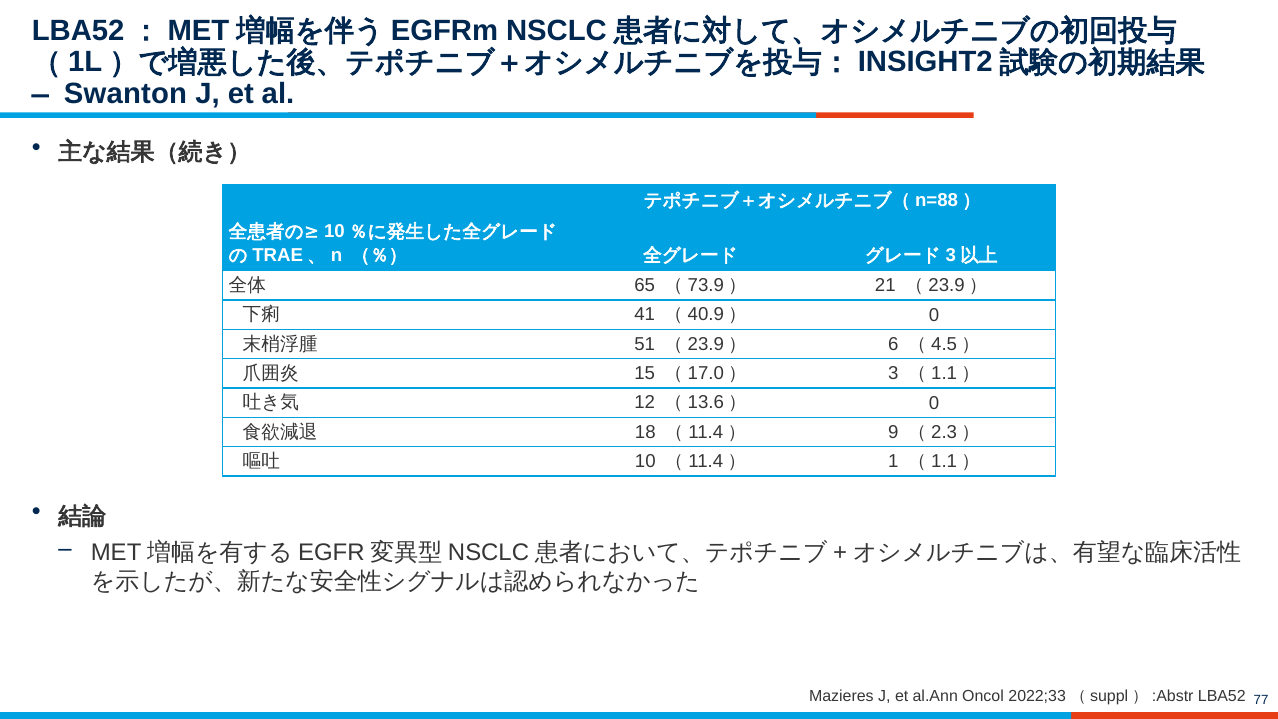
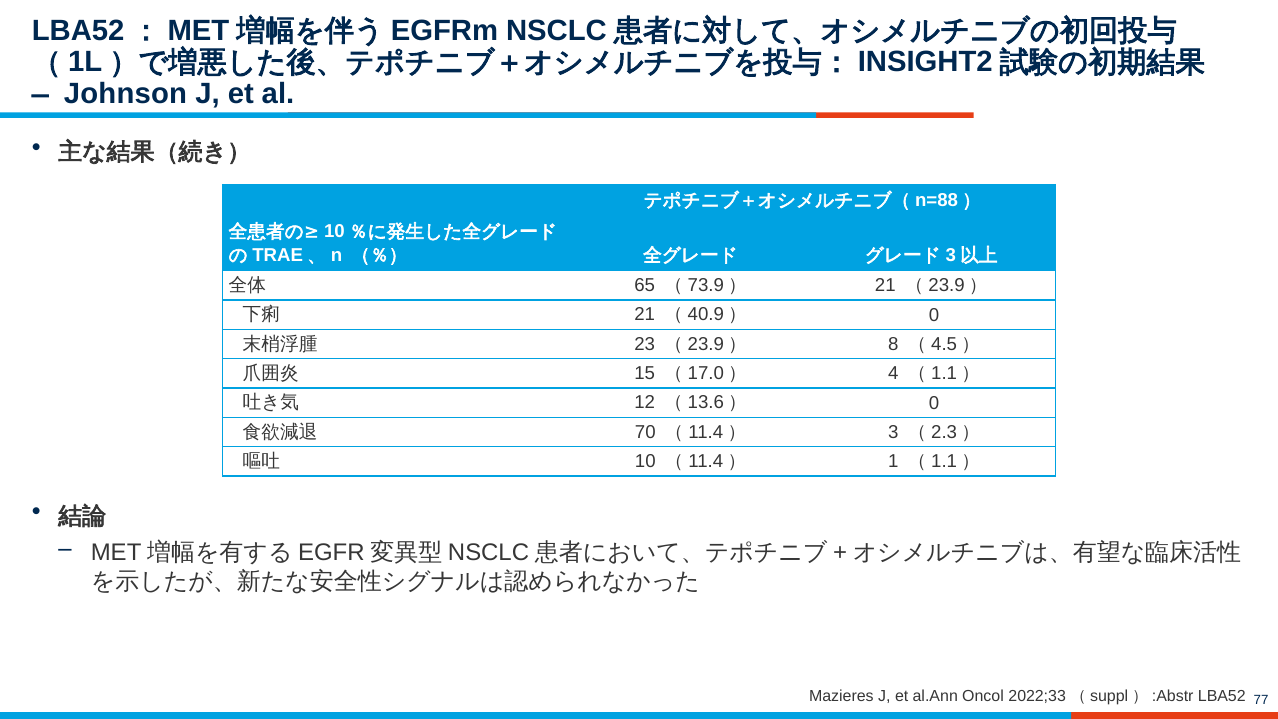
Swanton: Swanton -> Johnson (125, 94)
41: 41 -> 21 (645, 315)
51: 51 -> 23 (645, 344)
6: 6 -> 8 (893, 344)
3: 3 -> 4 (893, 373)
18: 18 -> 70 (645, 432)
9: 9 -> 3 (893, 432)
